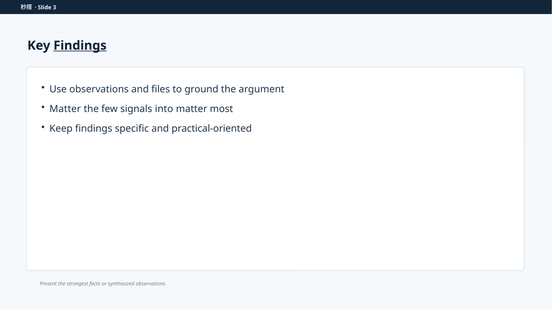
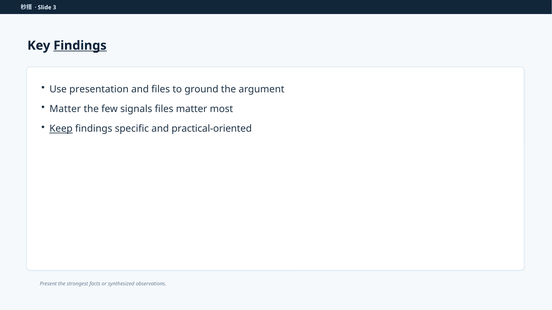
Use observations: observations -> presentation (99, 89)
signals into: into -> files (164, 109)
Keep underline: none -> present (61, 129)
